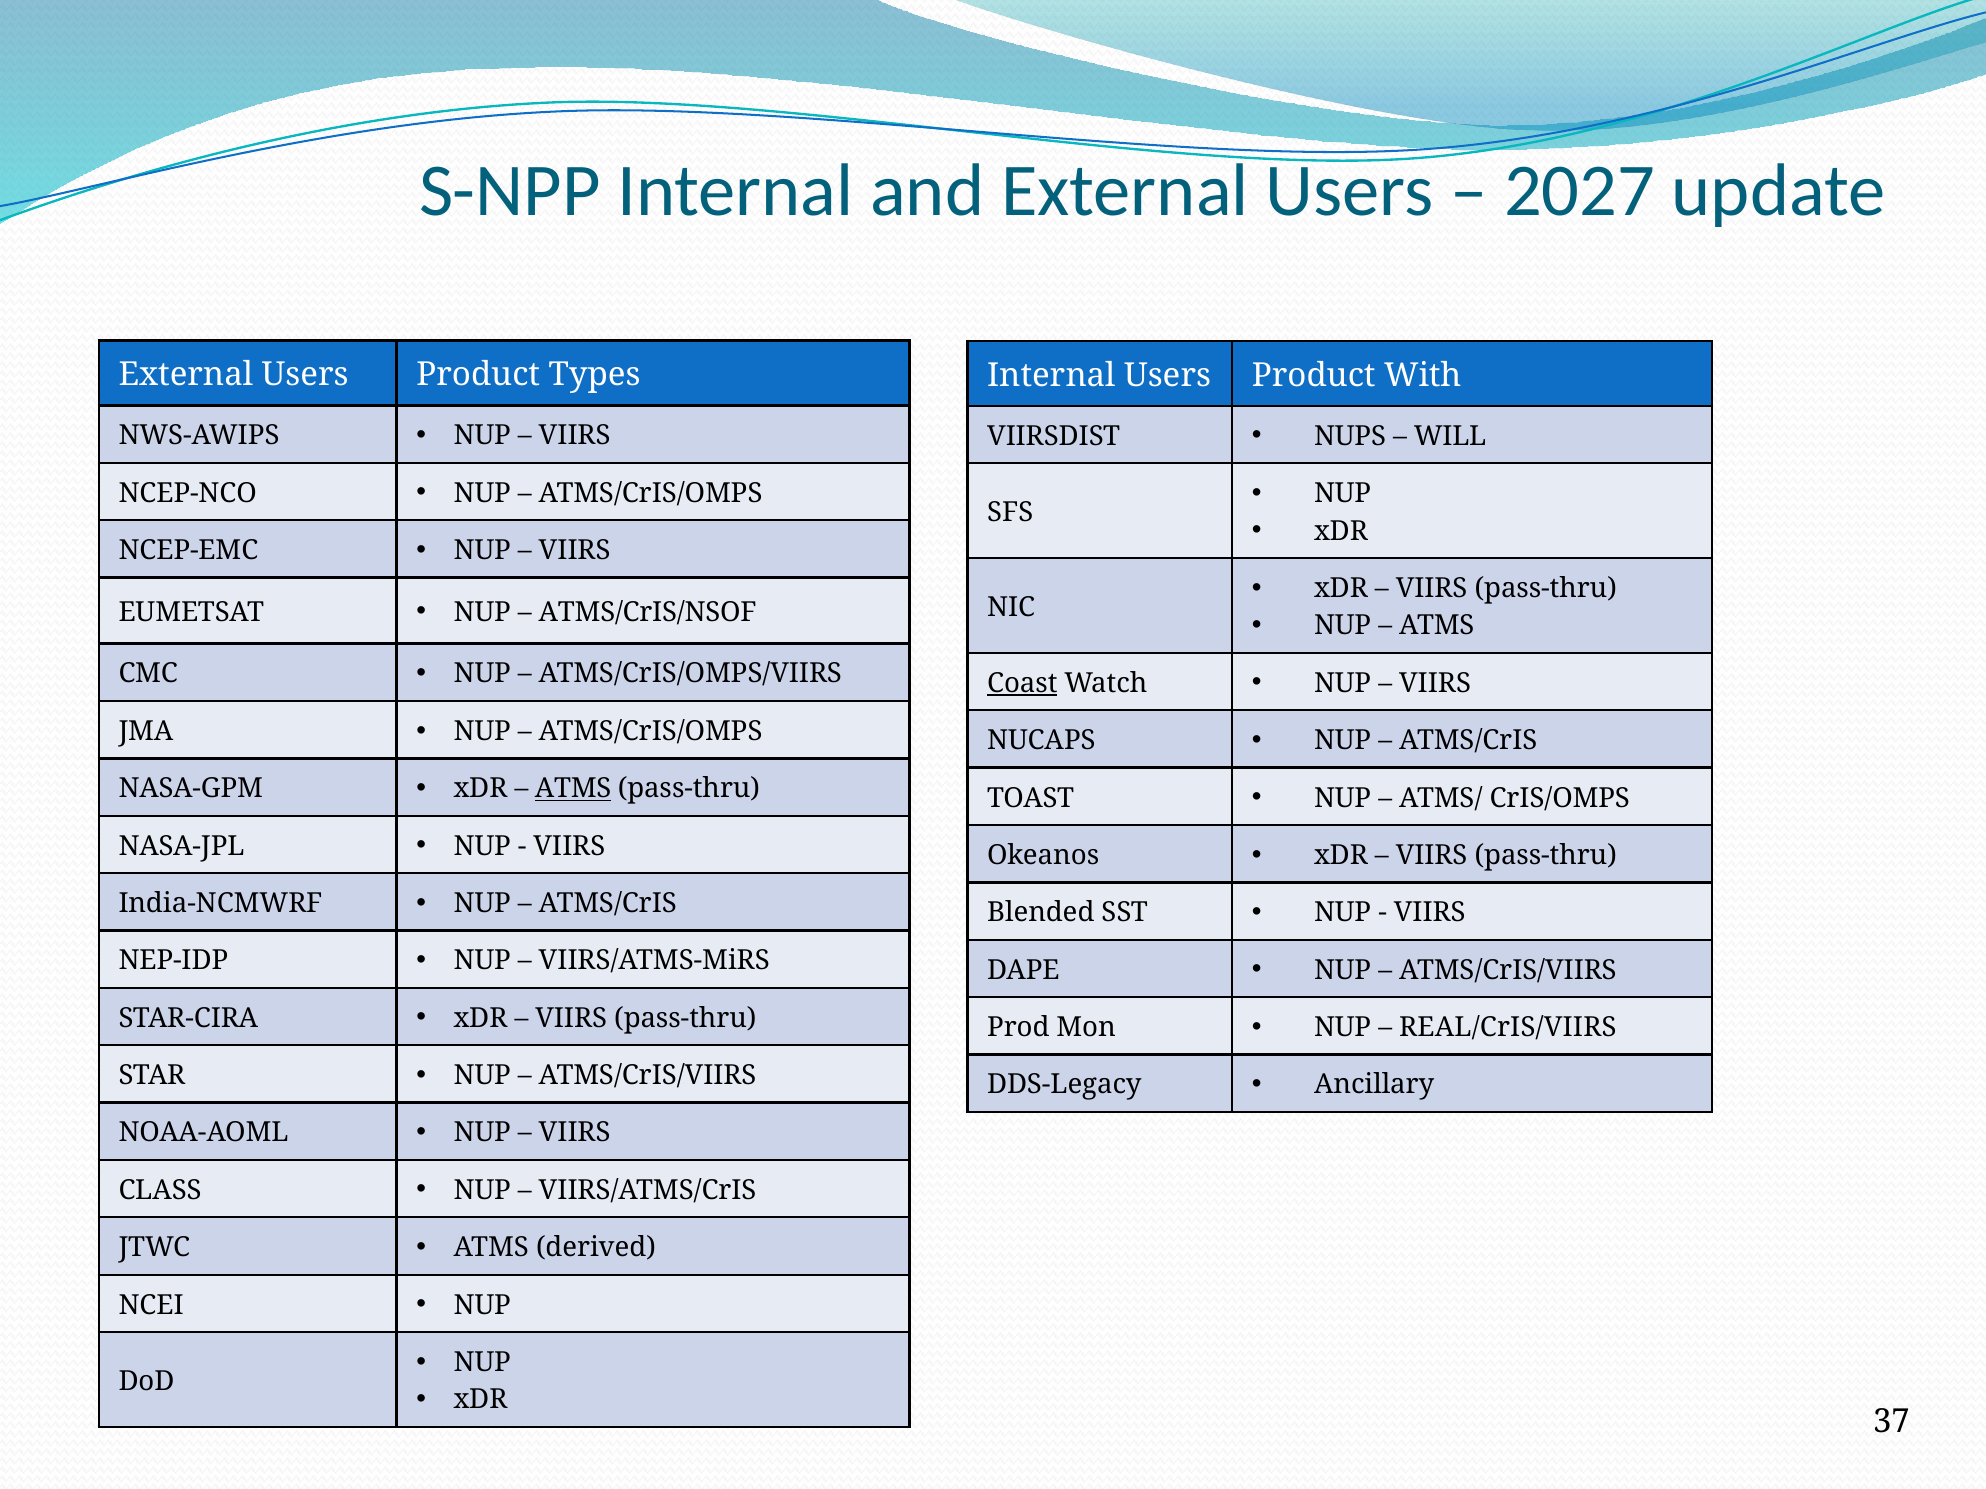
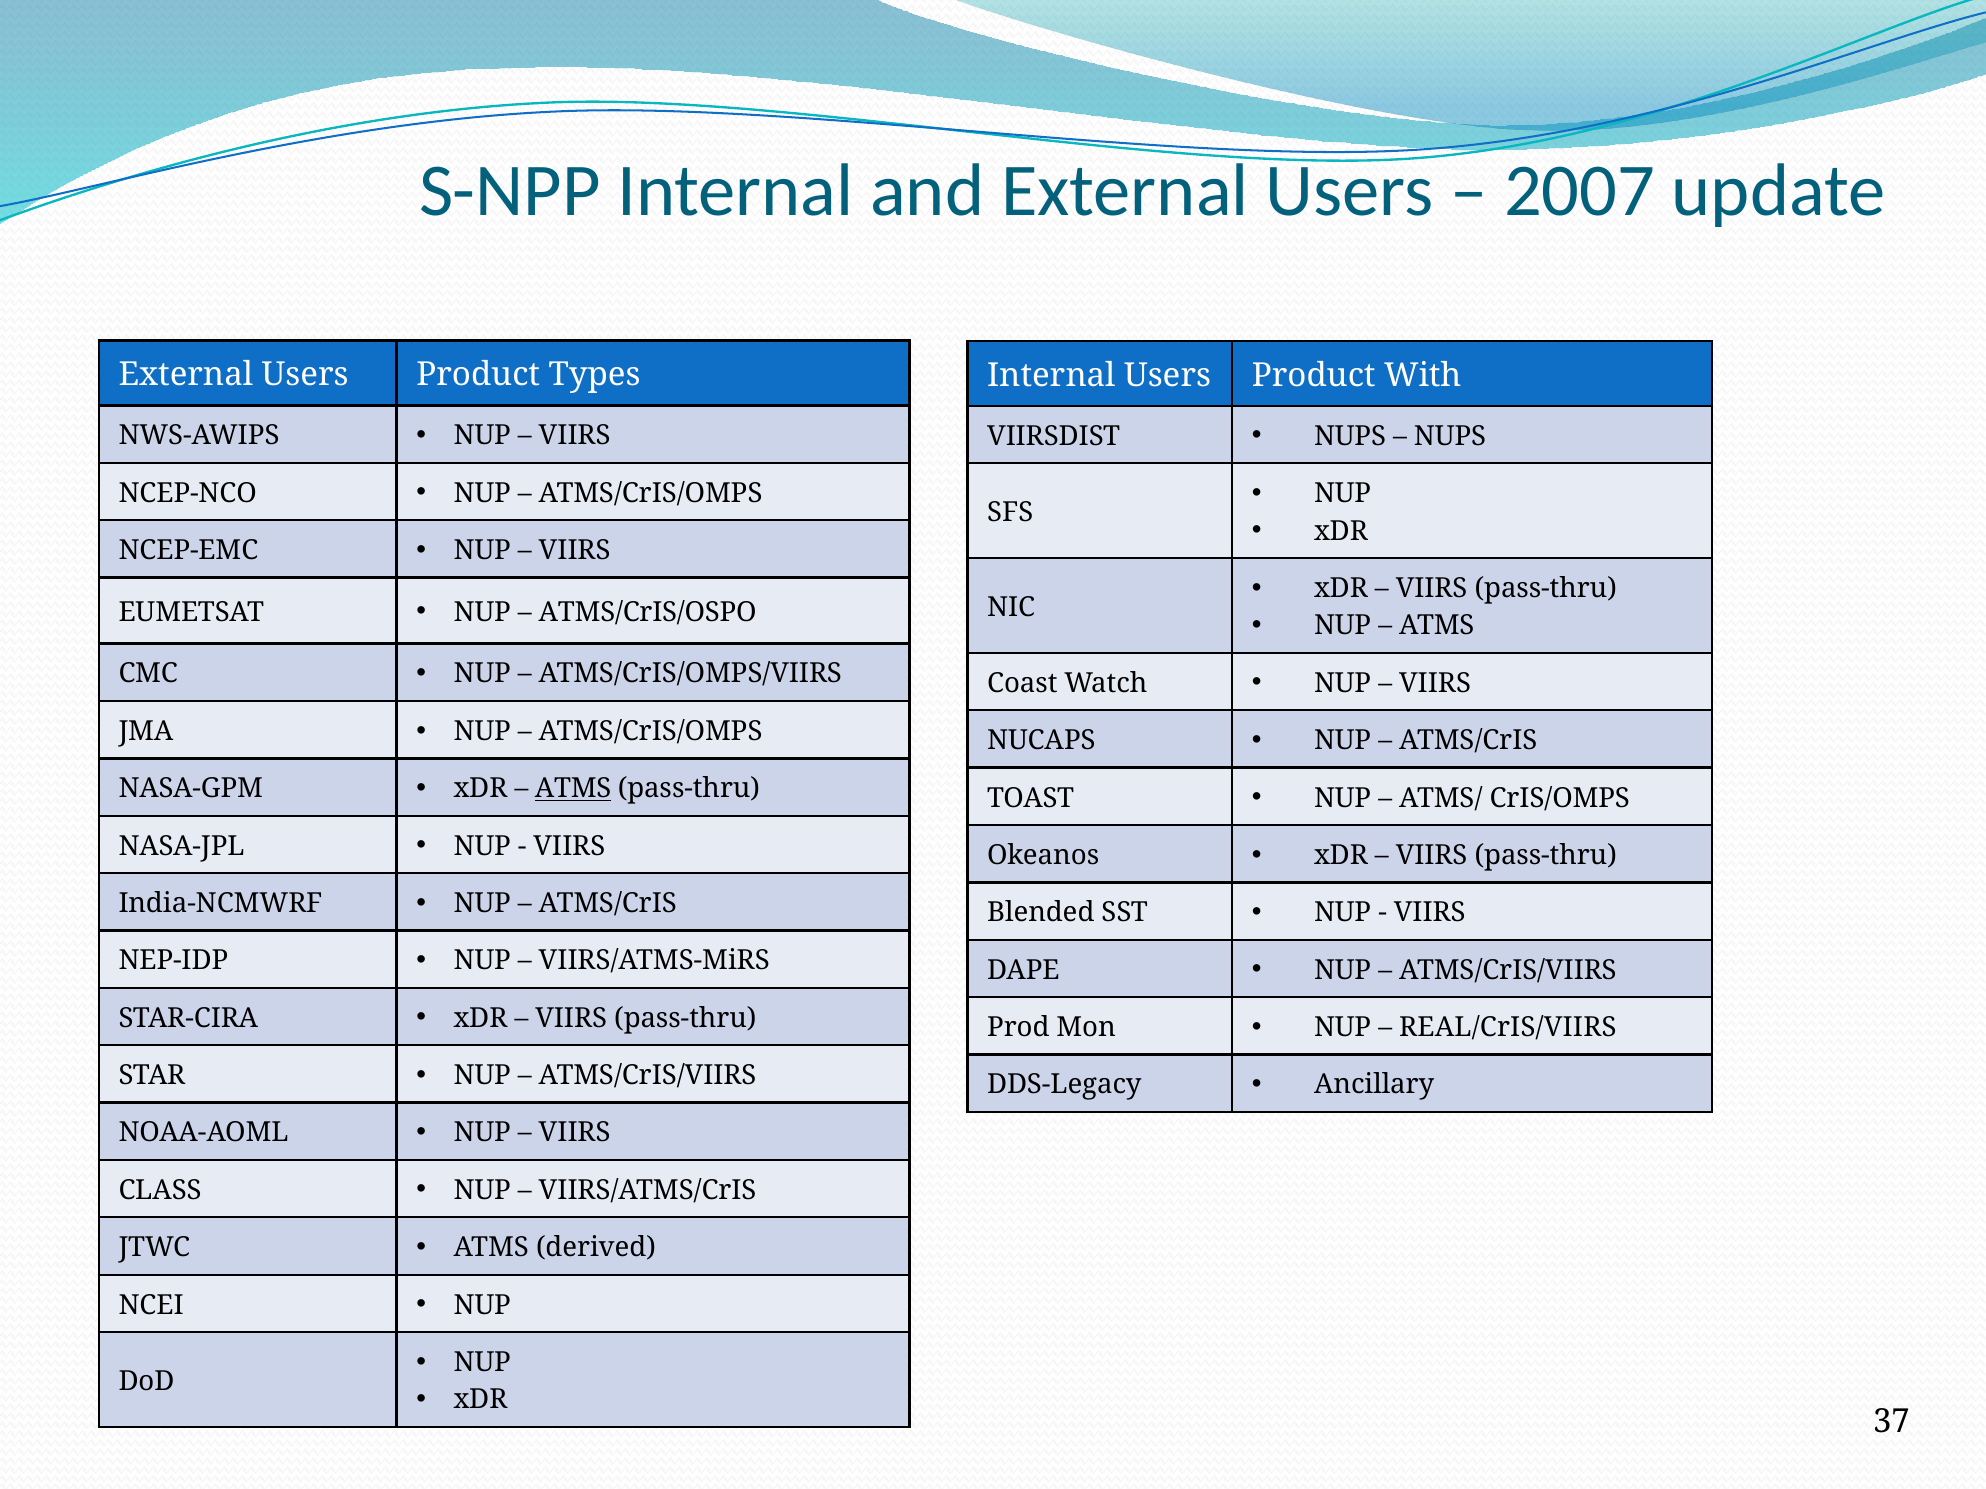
2027: 2027 -> 2007 (1580, 191)
WILL: WILL -> NUPS (1450, 436)
ATMS/CrIS/NSOF: ATMS/CrIS/NSOF -> ATMS/CrIS/OSPO (648, 612)
Coast underline: present -> none (1022, 683)
